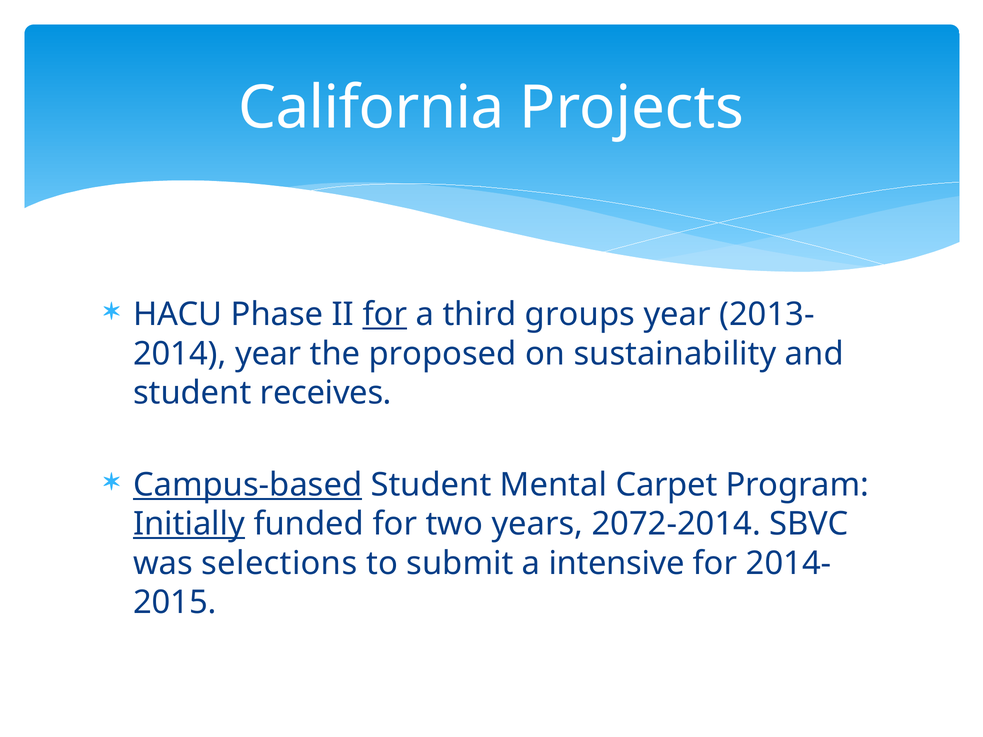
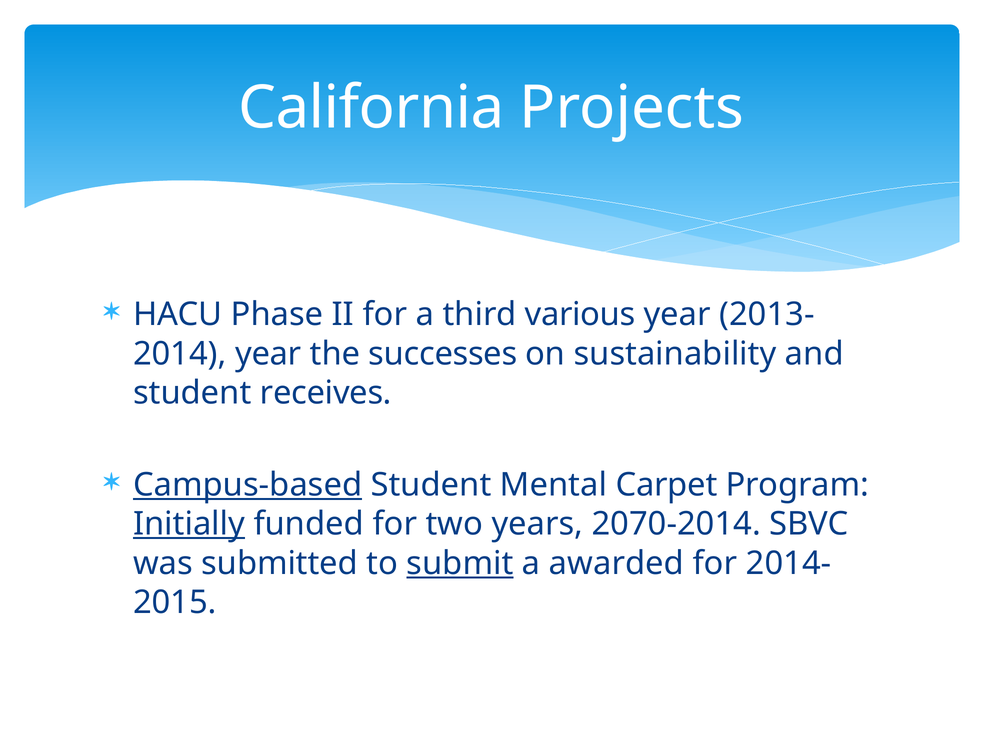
for underline: present -> none (385, 315)
groups: groups -> various (580, 315)
proposed: proposed -> successes (443, 354)
2072-2014: 2072-2014 -> 2070-2014 (676, 524)
selections: selections -> submitted (280, 564)
submit underline: none -> present (460, 564)
intensive: intensive -> awarded (616, 564)
